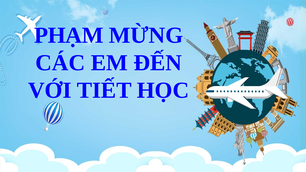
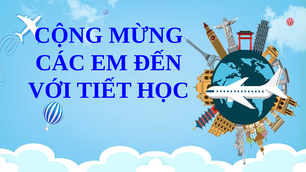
PHẠM: PHẠM -> CỘNG (69, 35)
